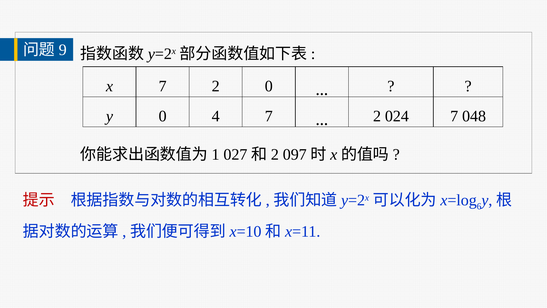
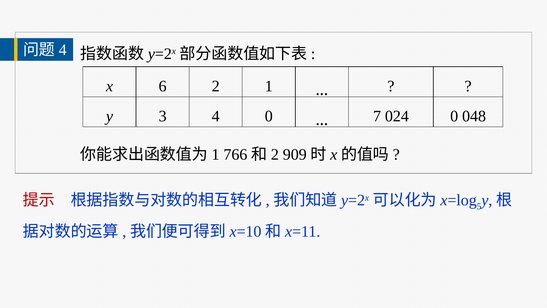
9: 9 -> 4 (63, 50)
x 7: 7 -> 6 (163, 86)
2 0: 0 -> 1 (269, 86)
y 0: 0 -> 3 (163, 116)
4 7: 7 -> 0 (269, 116)
2: 2 -> 7 (377, 116)
024 7: 7 -> 0 (454, 116)
027: 027 -> 766 (235, 154)
097: 097 -> 909 (295, 154)
6: 6 -> 5 (479, 206)
